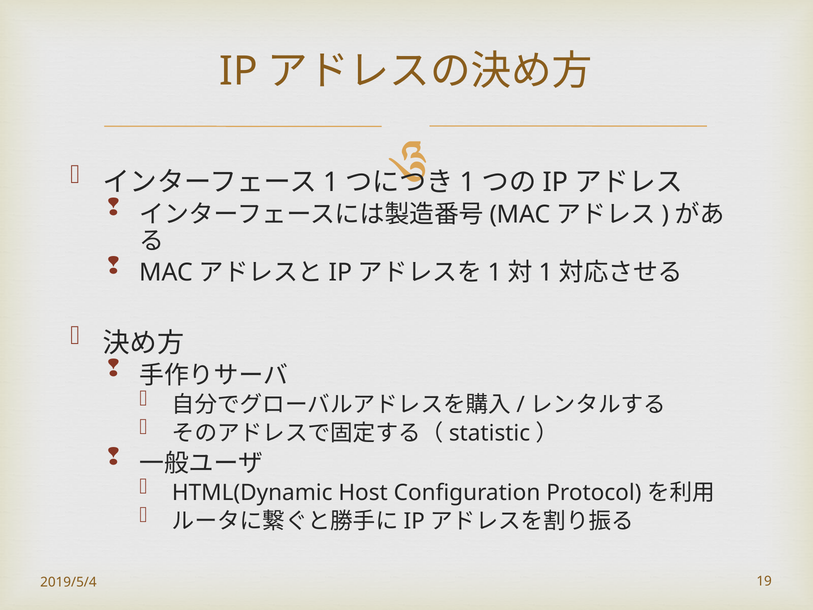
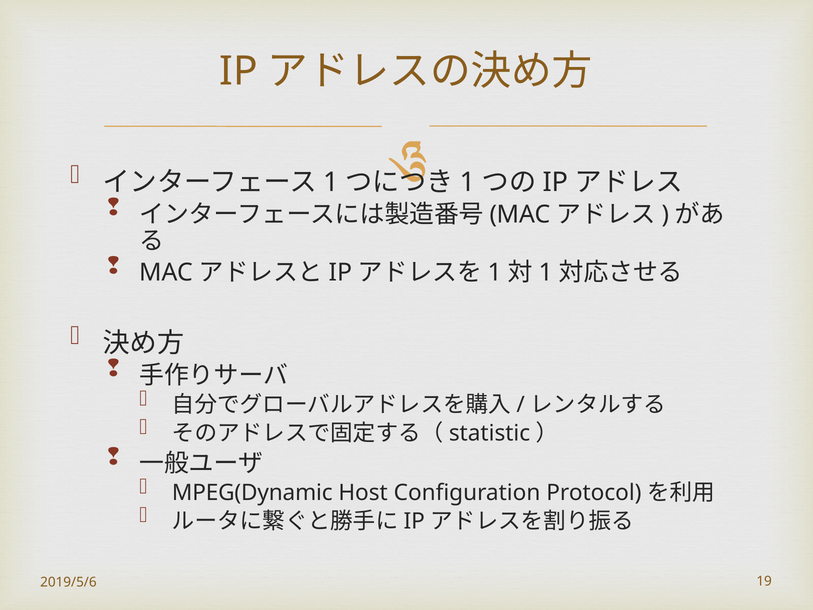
HTML(Dynamic: HTML(Dynamic -> MPEG(Dynamic (252, 493)
2019/5/4: 2019/5/4 -> 2019/5/6 (68, 582)
